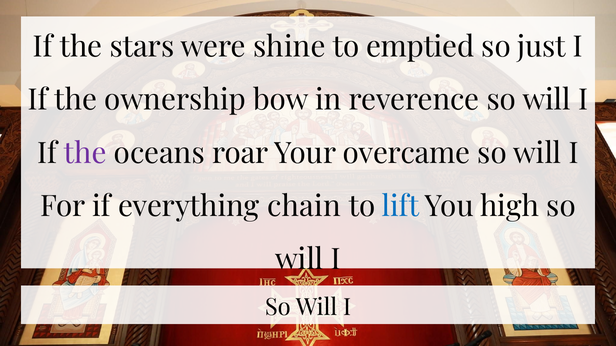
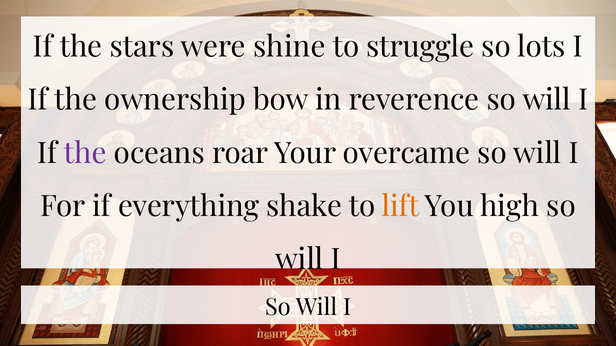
emptied: emptied -> struggle (420, 47)
just: just -> lots (541, 47)
chain: chain -> shake (304, 207)
lift colour: blue -> orange (400, 207)
